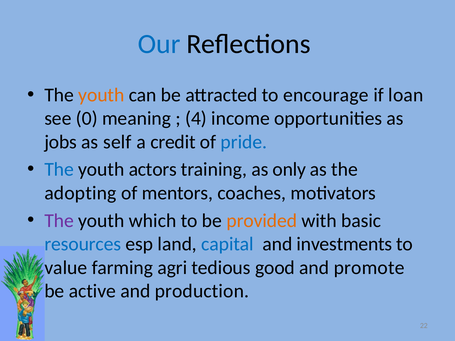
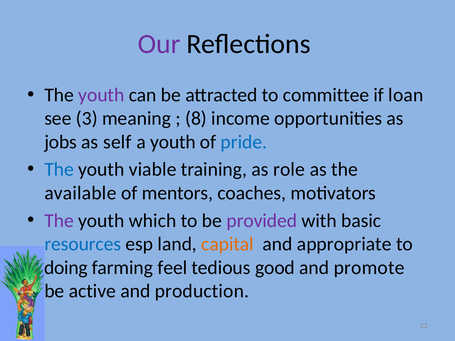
Our colour: blue -> purple (159, 44)
youth colour: orange -> purple (101, 95)
encourage: encourage -> committee (326, 95)
0: 0 -> 3 (87, 119)
4: 4 -> 8 (196, 119)
a credit: credit -> youth (173, 142)
actors: actors -> viable (153, 170)
only: only -> role (289, 170)
adopting: adopting -> available (80, 193)
provided colour: orange -> purple (262, 221)
capital colour: blue -> orange (228, 244)
investments: investments -> appropriate (344, 244)
value: value -> doing (66, 268)
agri: agri -> feel (172, 268)
